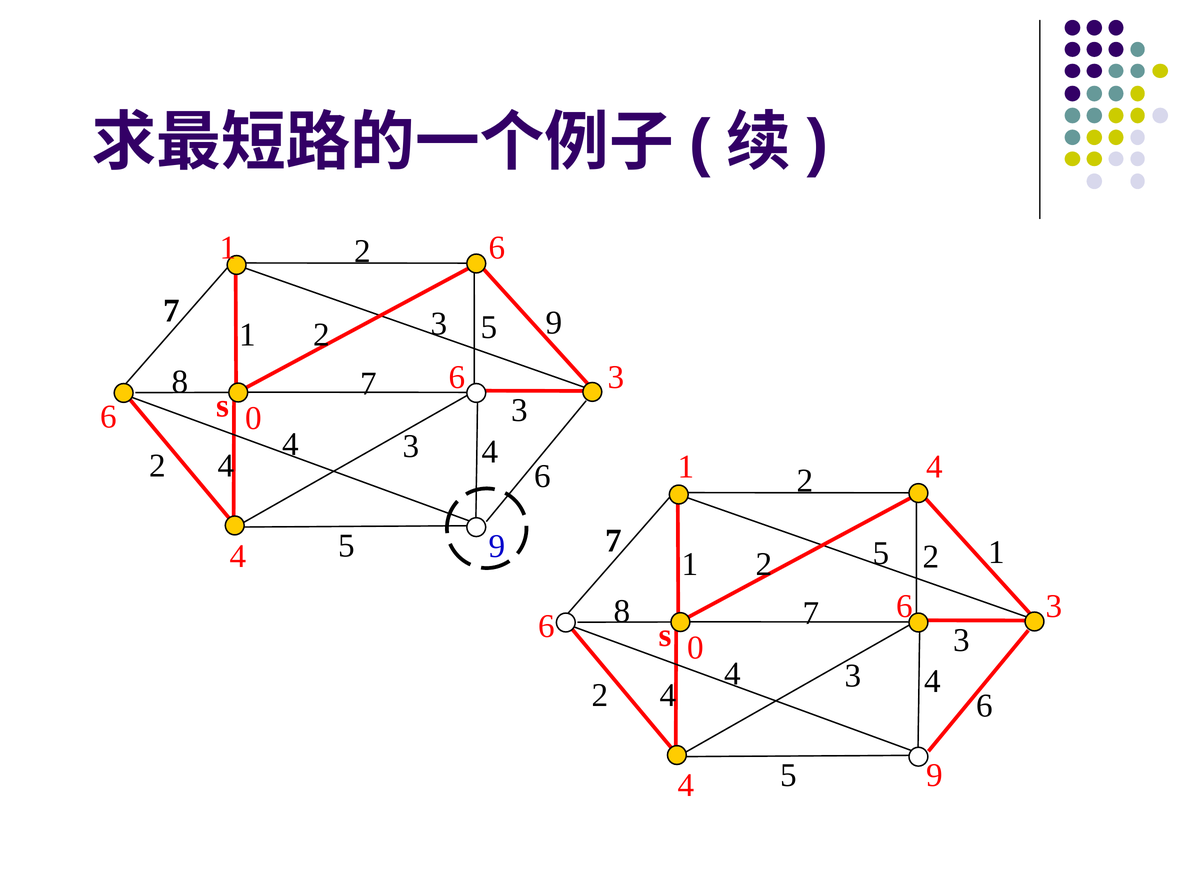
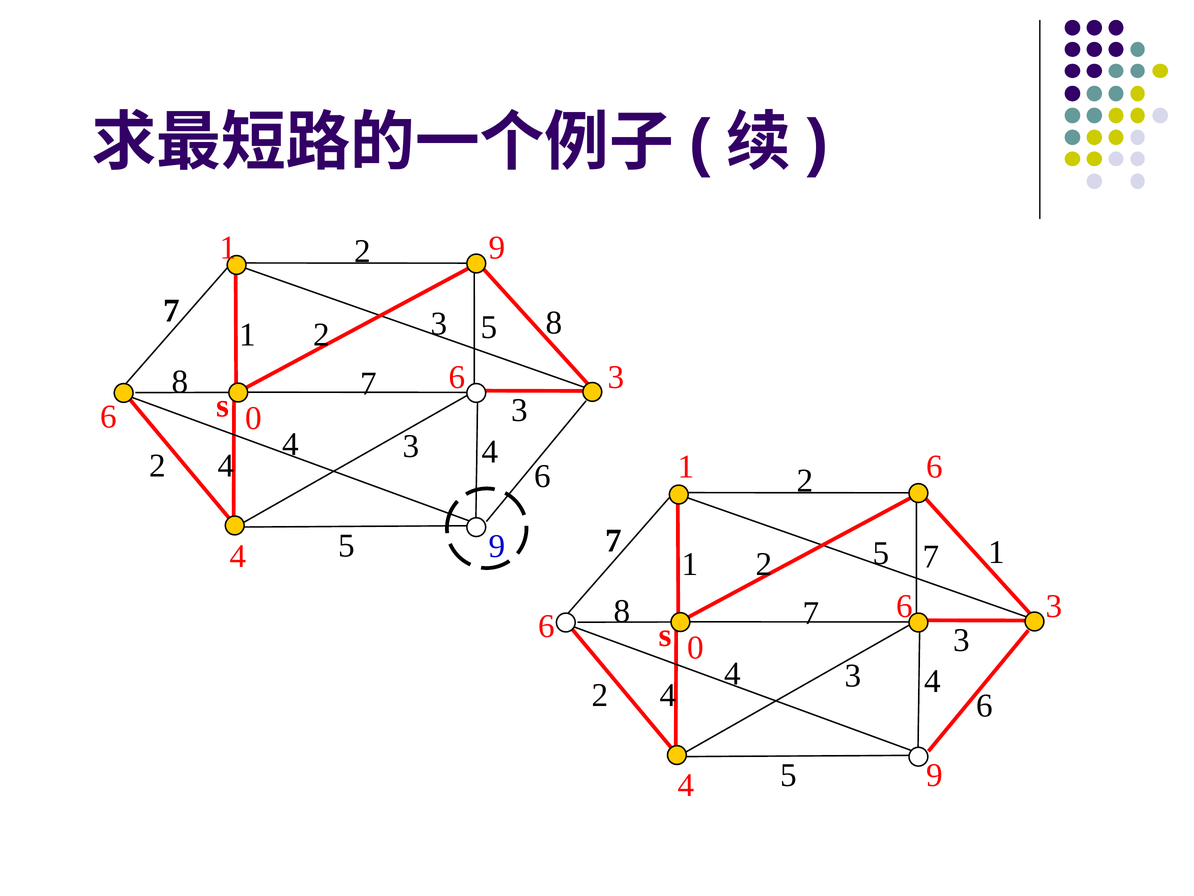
1 6: 6 -> 9 (497, 248)
5 9: 9 -> 8 (554, 323)
1 4: 4 -> 6 (935, 467)
2 2: 2 -> 7 (931, 557)
